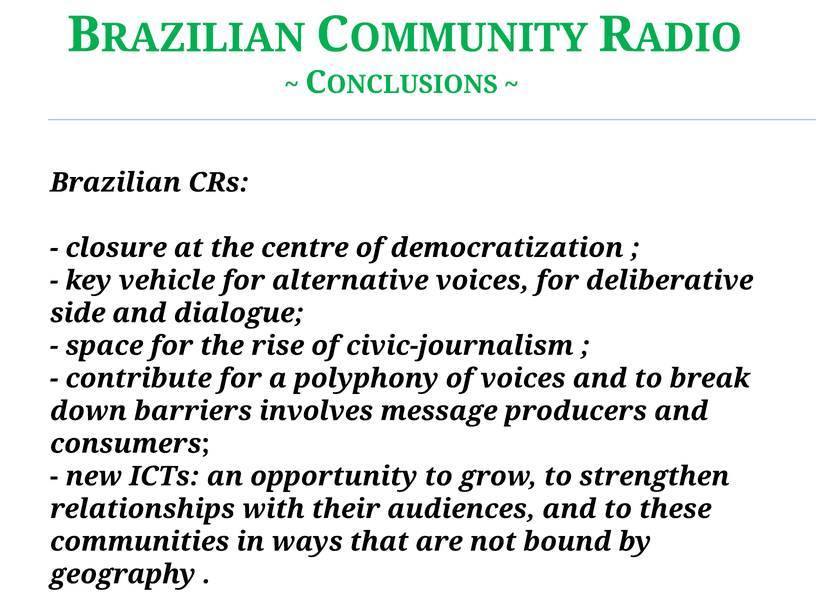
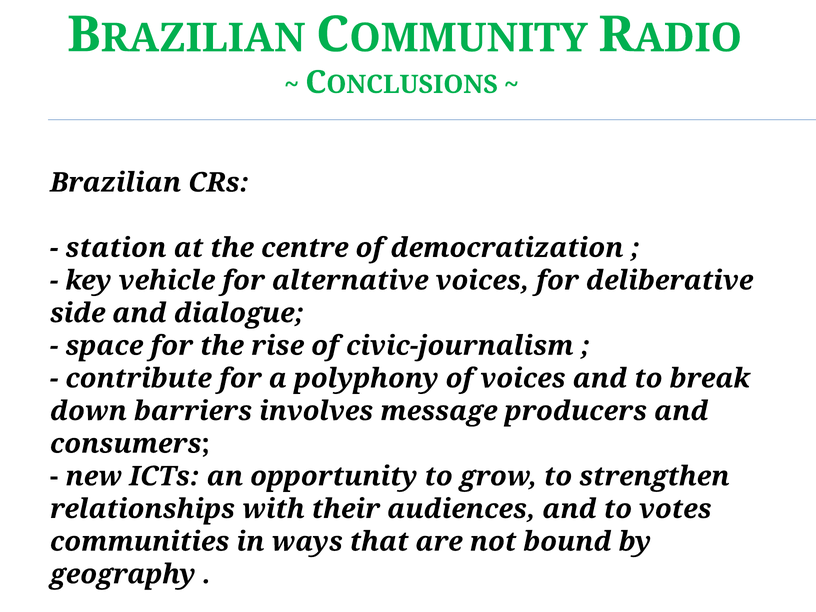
closure: closure -> station (116, 248)
these: these -> votes (675, 509)
